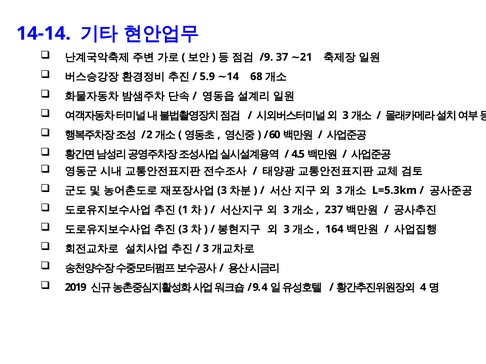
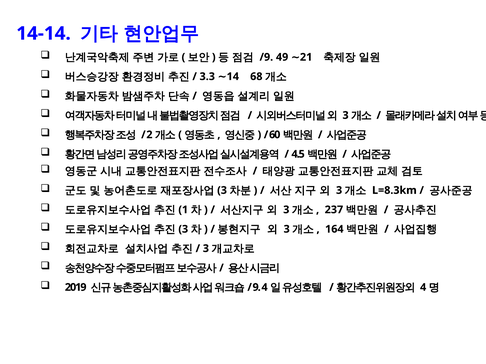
37: 37 -> 49 (282, 57)
5.9: 5.9 -> 3.3 (207, 77)
L=5.3km: L=5.3km -> L=8.3km (394, 191)
